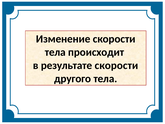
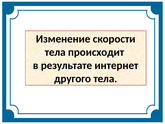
результате скорости: скорости -> интернет (116, 65)
